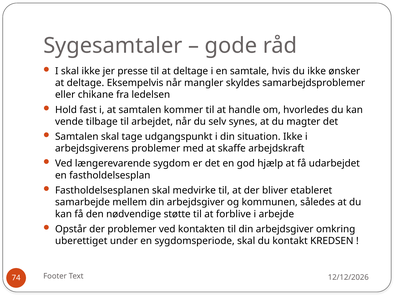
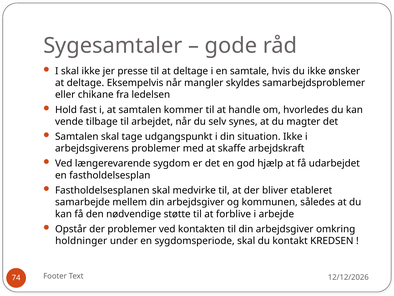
uberettiget: uberettiget -> holdninger (81, 240)
